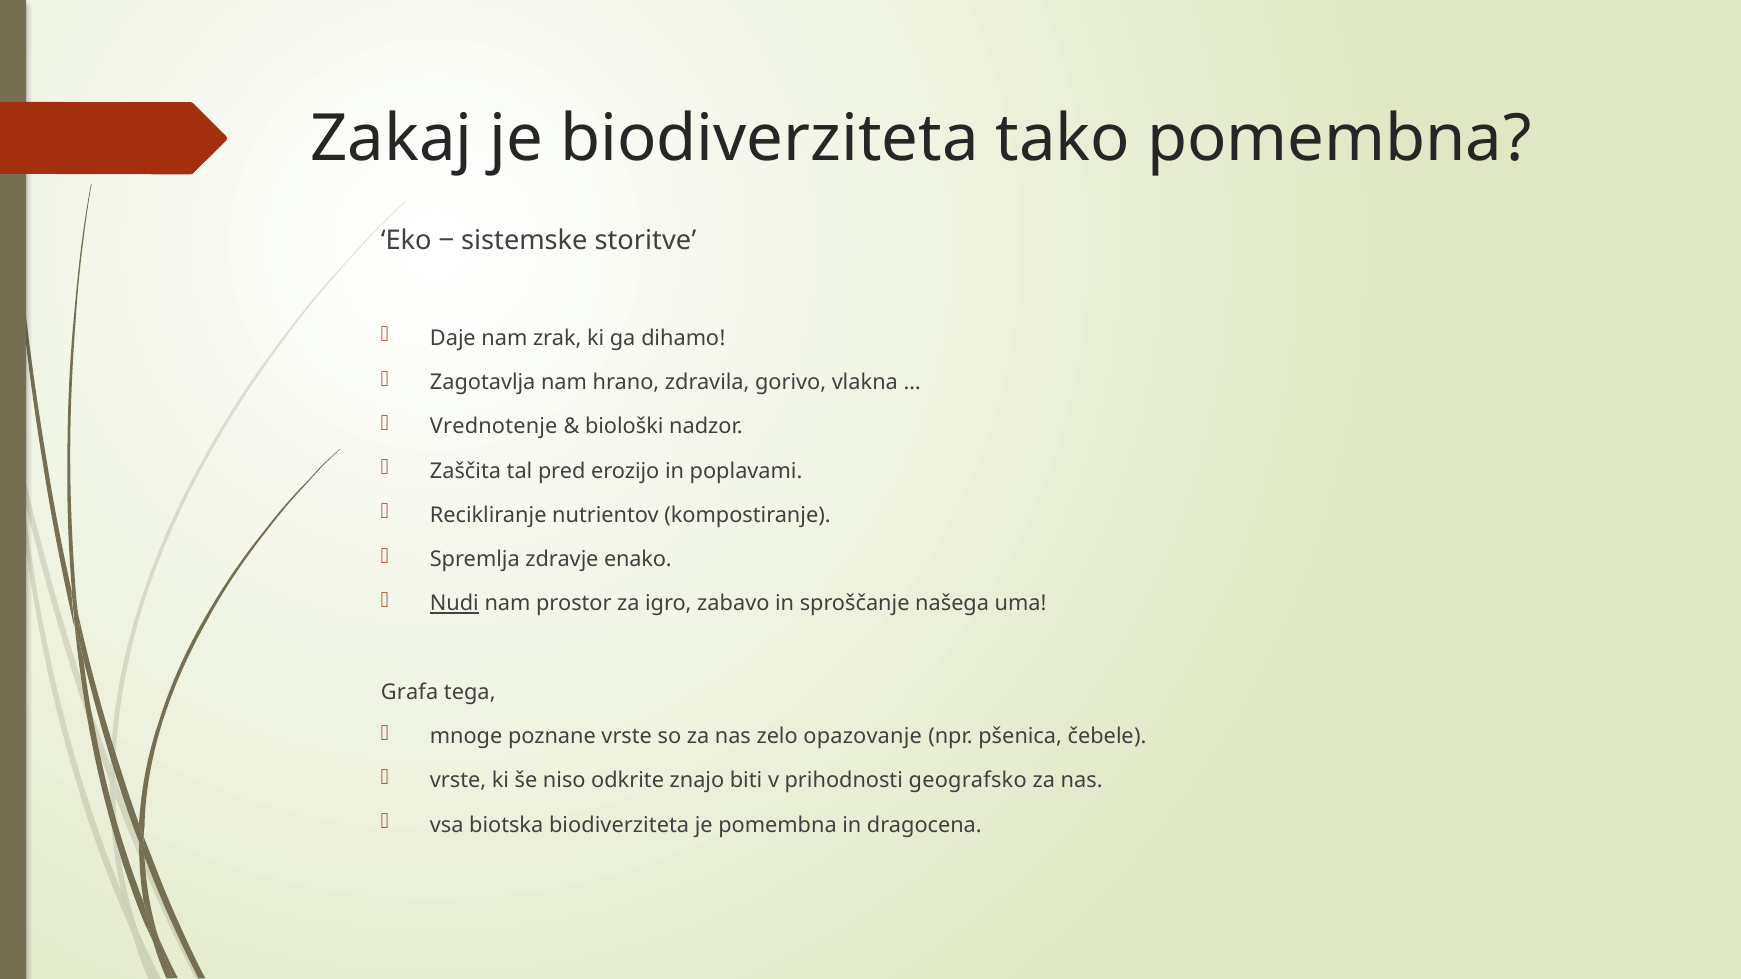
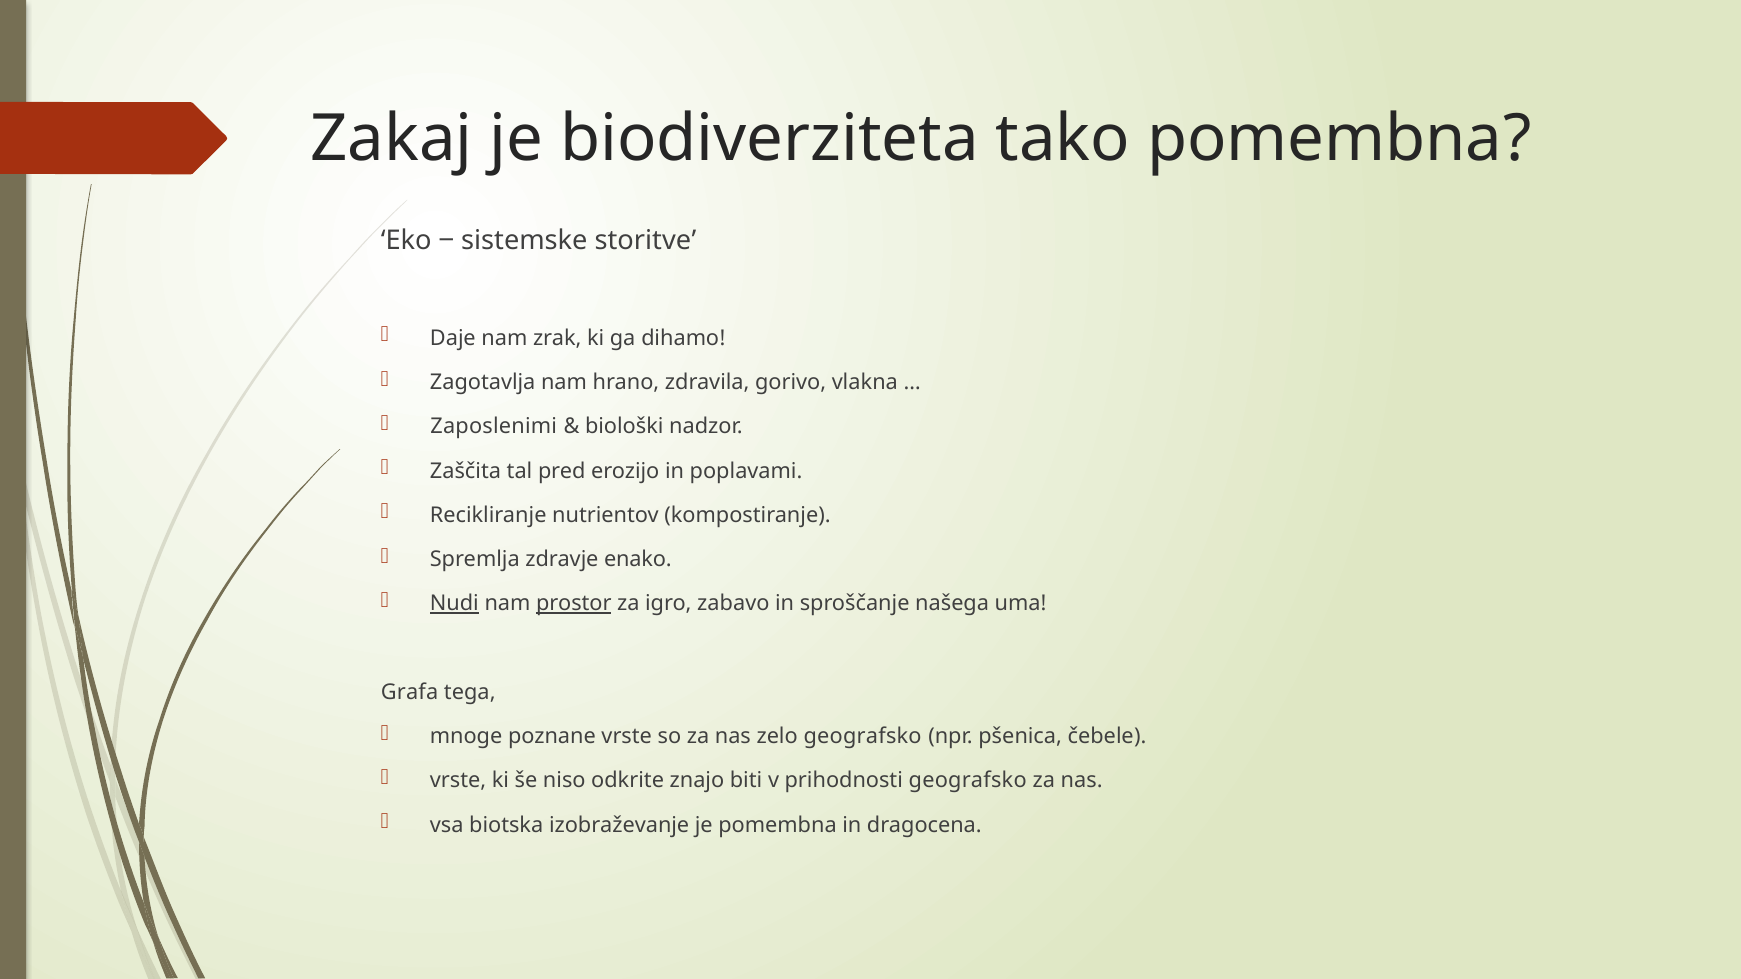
Vrednotenje: Vrednotenje -> Zaposlenimi (494, 427)
prostor underline: none -> present (574, 604)
zelo opazovanje: opazovanje -> geografsko (863, 737)
biotska biodiverziteta: biodiverziteta -> izobraževanje (619, 825)
